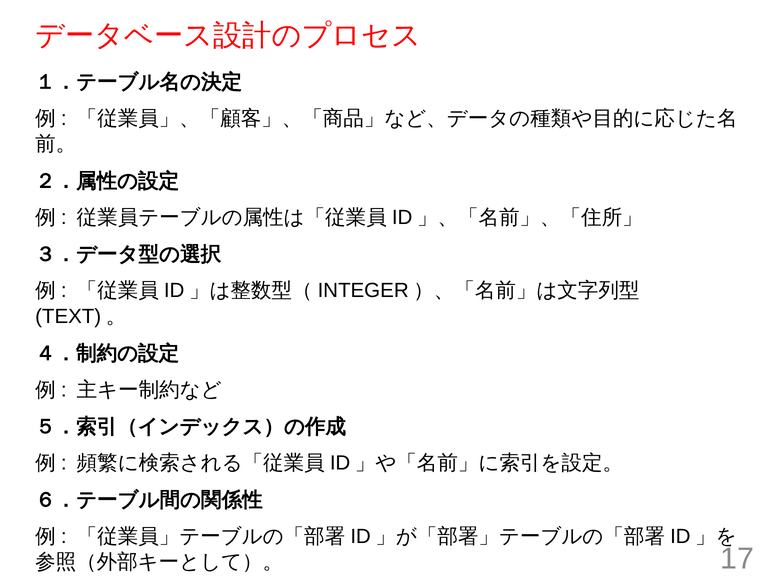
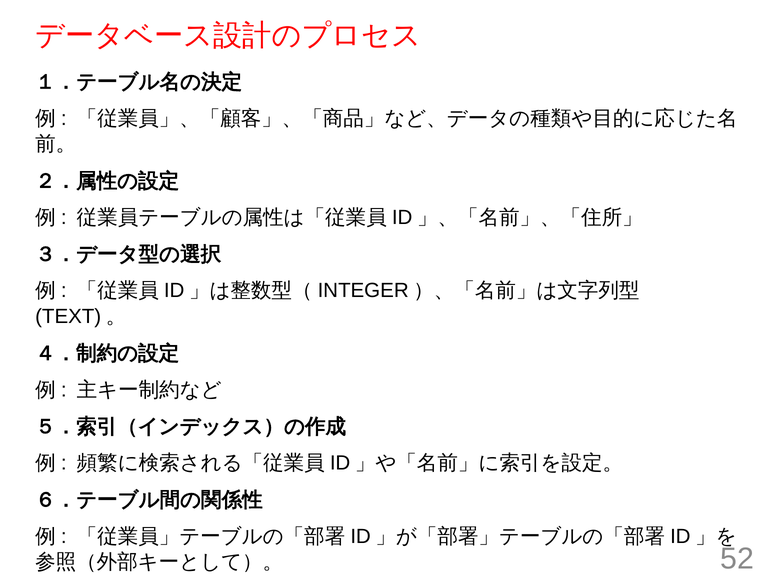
17: 17 -> 52 (737, 559)
